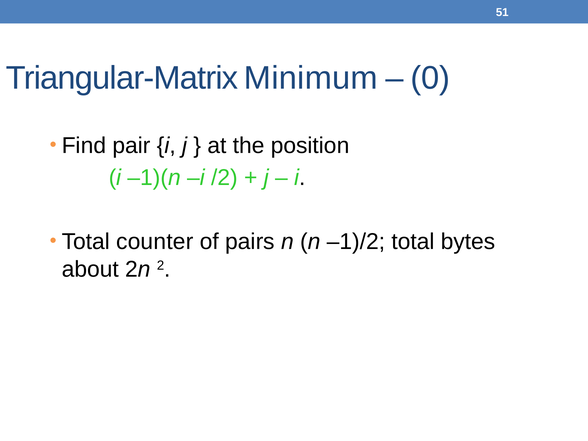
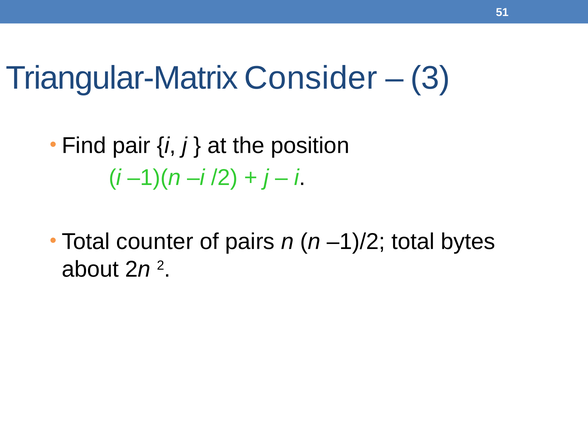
Minimum: Minimum -> Consider (311, 78)
0: 0 -> 3 (430, 78)
